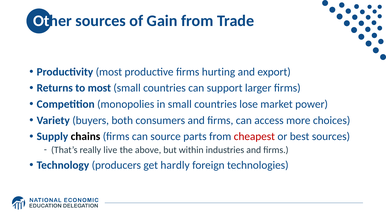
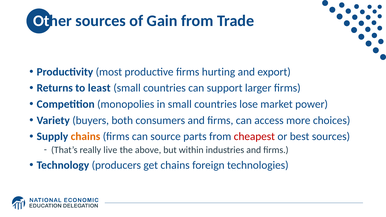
to most: most -> least (99, 88)
chains colour: black -> orange (85, 137)
get hardly: hardly -> chains (175, 165)
